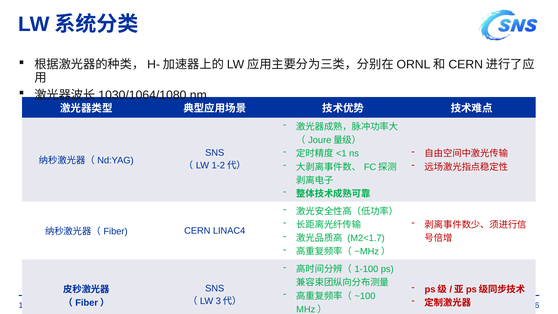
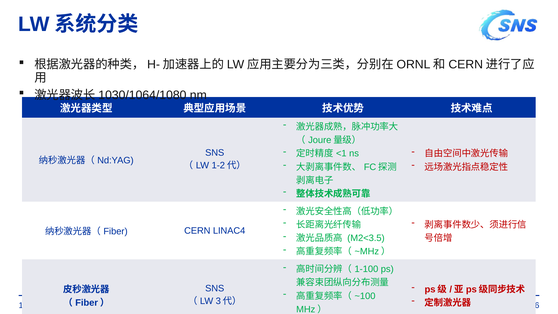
M2<1.7: M2<1.7 -> M2<3.5 (366, 238)
